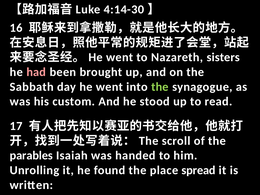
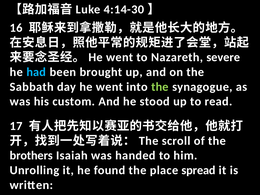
sisters: sisters -> severe (223, 57)
had colour: pink -> light blue (36, 72)
parables: parables -> brothers (31, 156)
